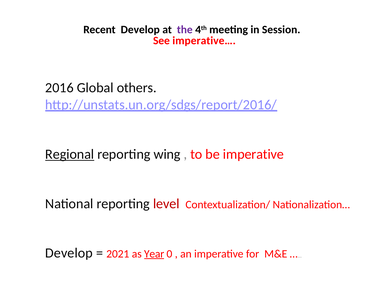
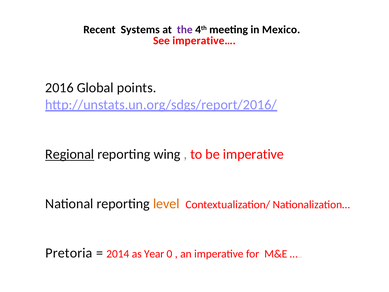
Recent Develop: Develop -> Systems (140, 30)
Session: Session -> Mexico (281, 30)
others: others -> points (137, 88)
level colour: red -> orange (166, 203)
Develop: Develop -> Pretoria (69, 253)
2021: 2021 -> 2014 (118, 254)
Year underline: present -> none (154, 254)
